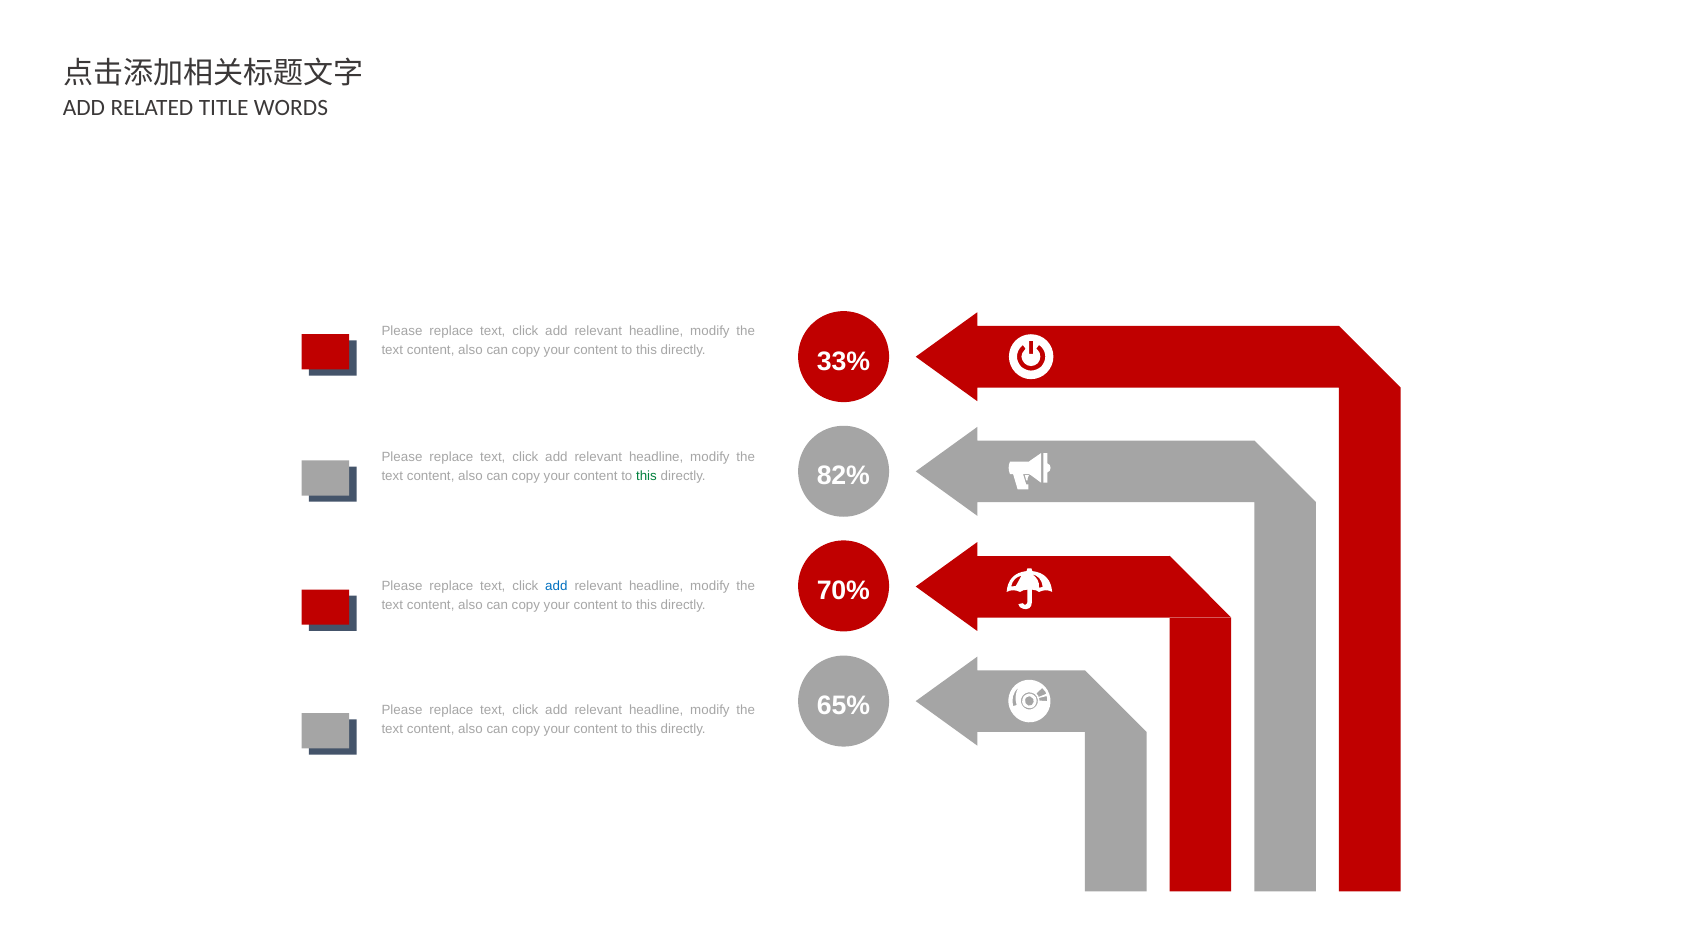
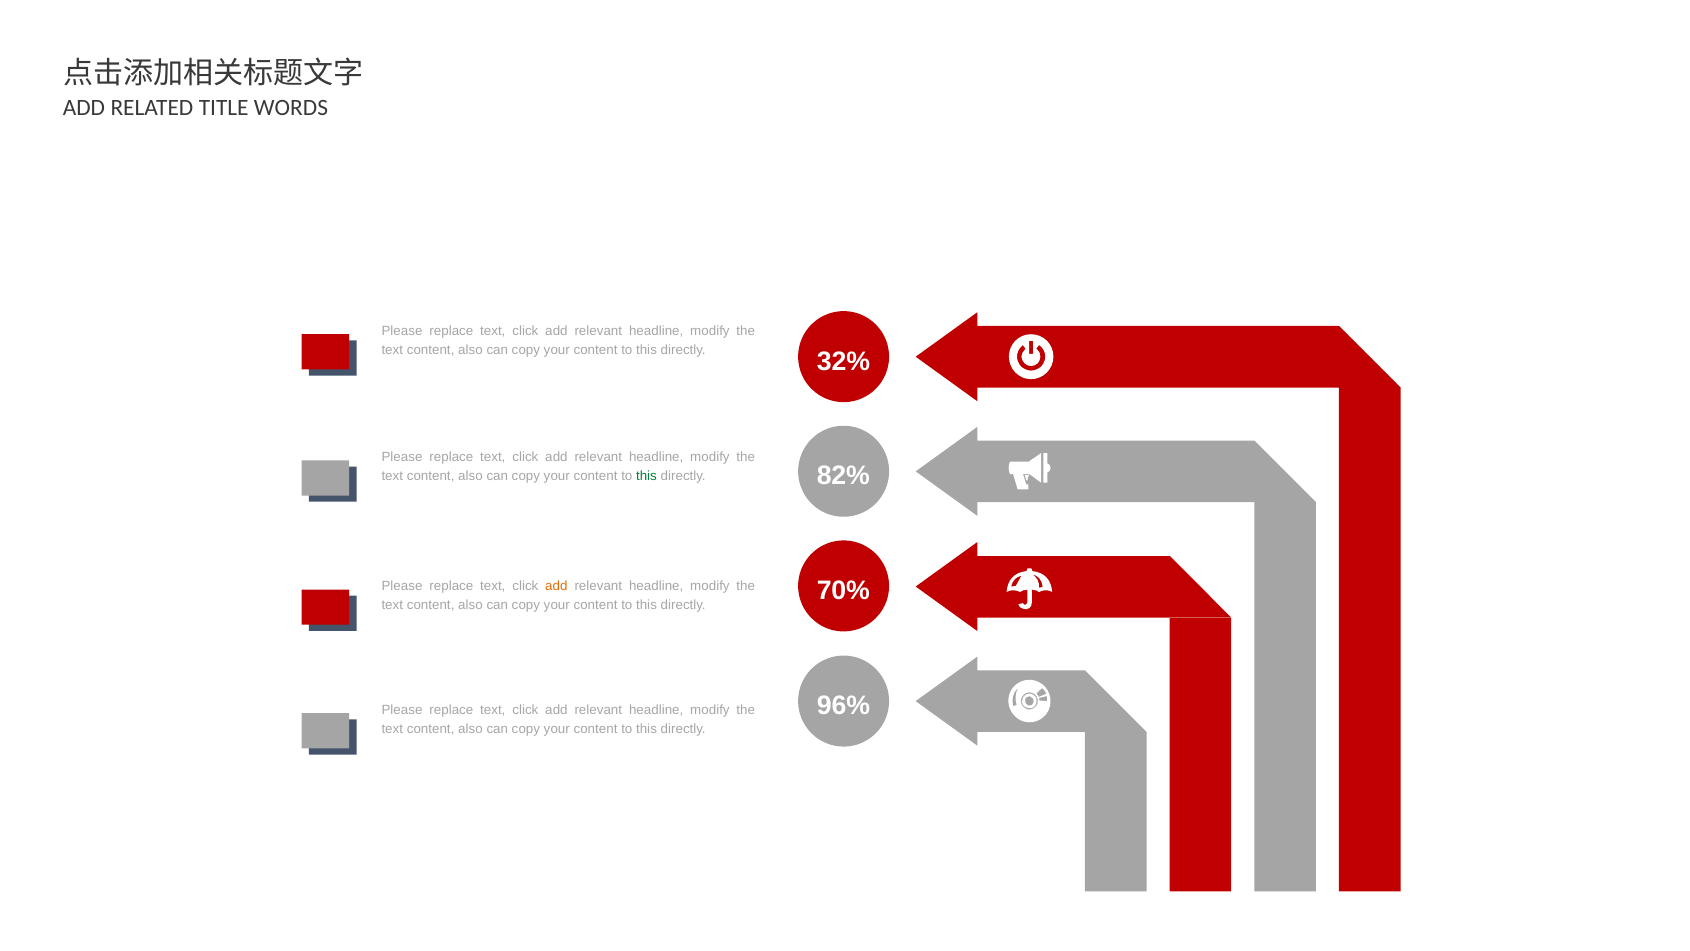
33%: 33% -> 32% (843, 361)
add colour: blue -> orange (556, 586)
65%: 65% -> 96% (843, 706)
